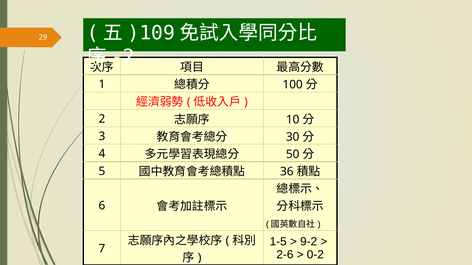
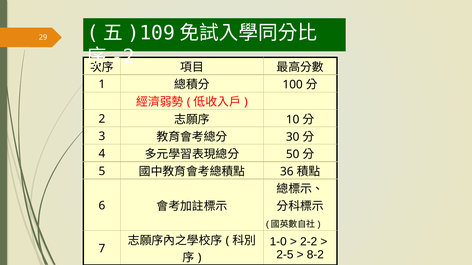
1-5: 1-5 -> 1-0 (278, 242)
9-2: 9-2 -> 2-2 (309, 242)
2-6: 2-6 -> 2-5 (285, 255)
0-2: 0-2 -> 8-2 (315, 255)
